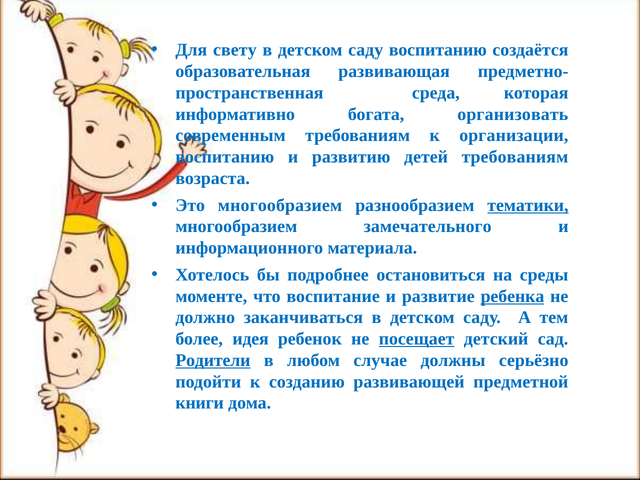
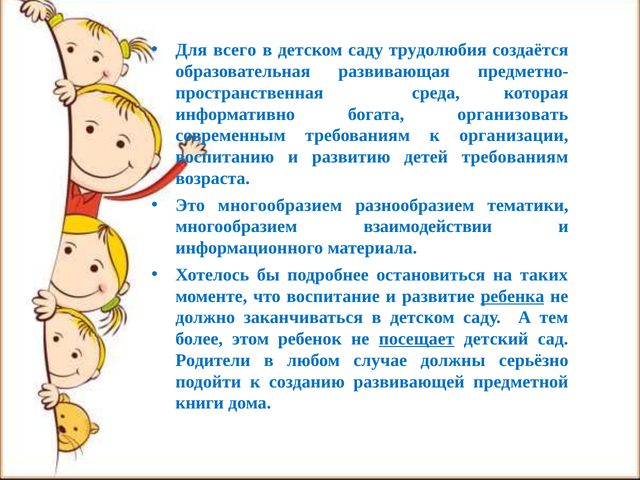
свету: свету -> всего (235, 50)
саду воспитанию: воспитанию -> трудолюбия (438, 50)
тематики underline: present -> none (528, 205)
замечательного: замечательного -> взаимодействии (428, 227)
среды: среды -> таких (544, 275)
идея: идея -> этом (251, 339)
Родители underline: present -> none (213, 360)
